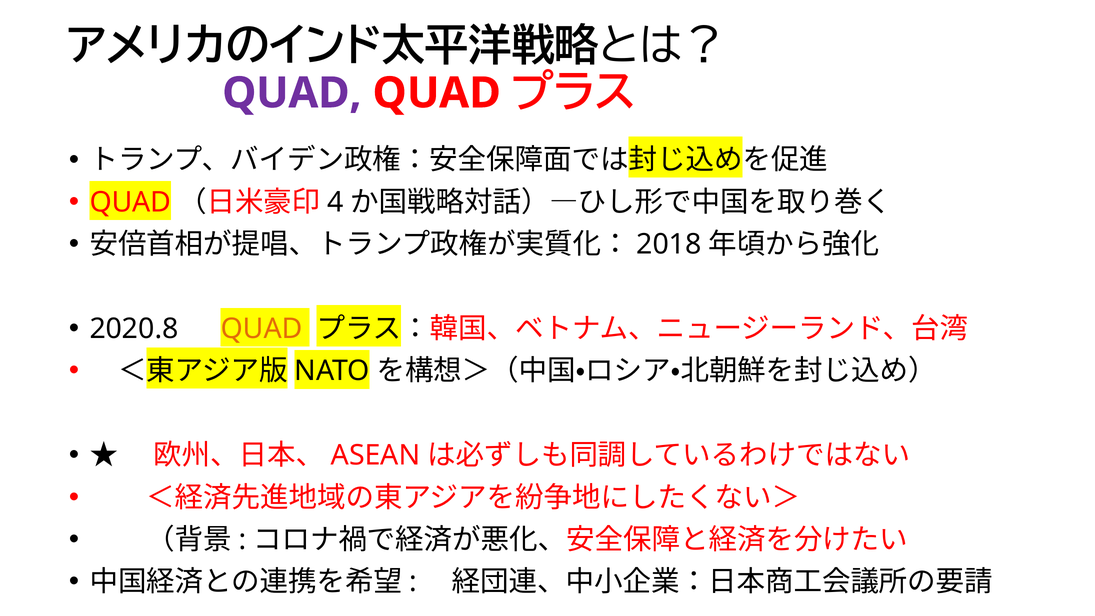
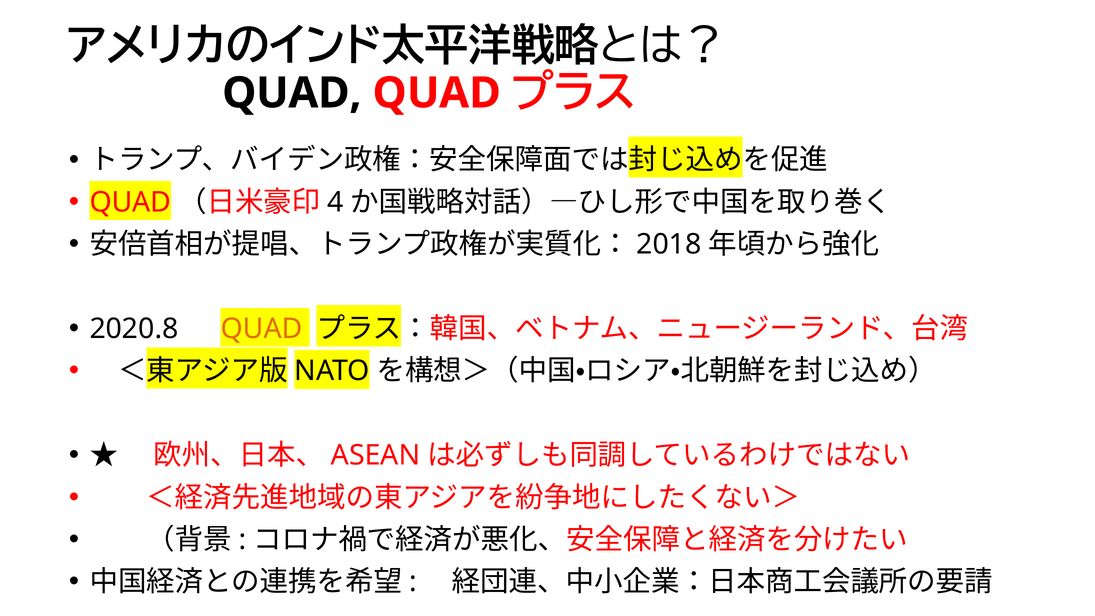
QUAD colour: purple -> black (292, 93)
